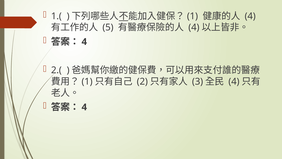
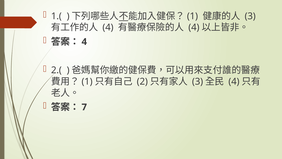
4: 4 -> 3 (250, 16)
5: 5 -> 4 (108, 27)
4: 4 -> 7 (84, 107)
